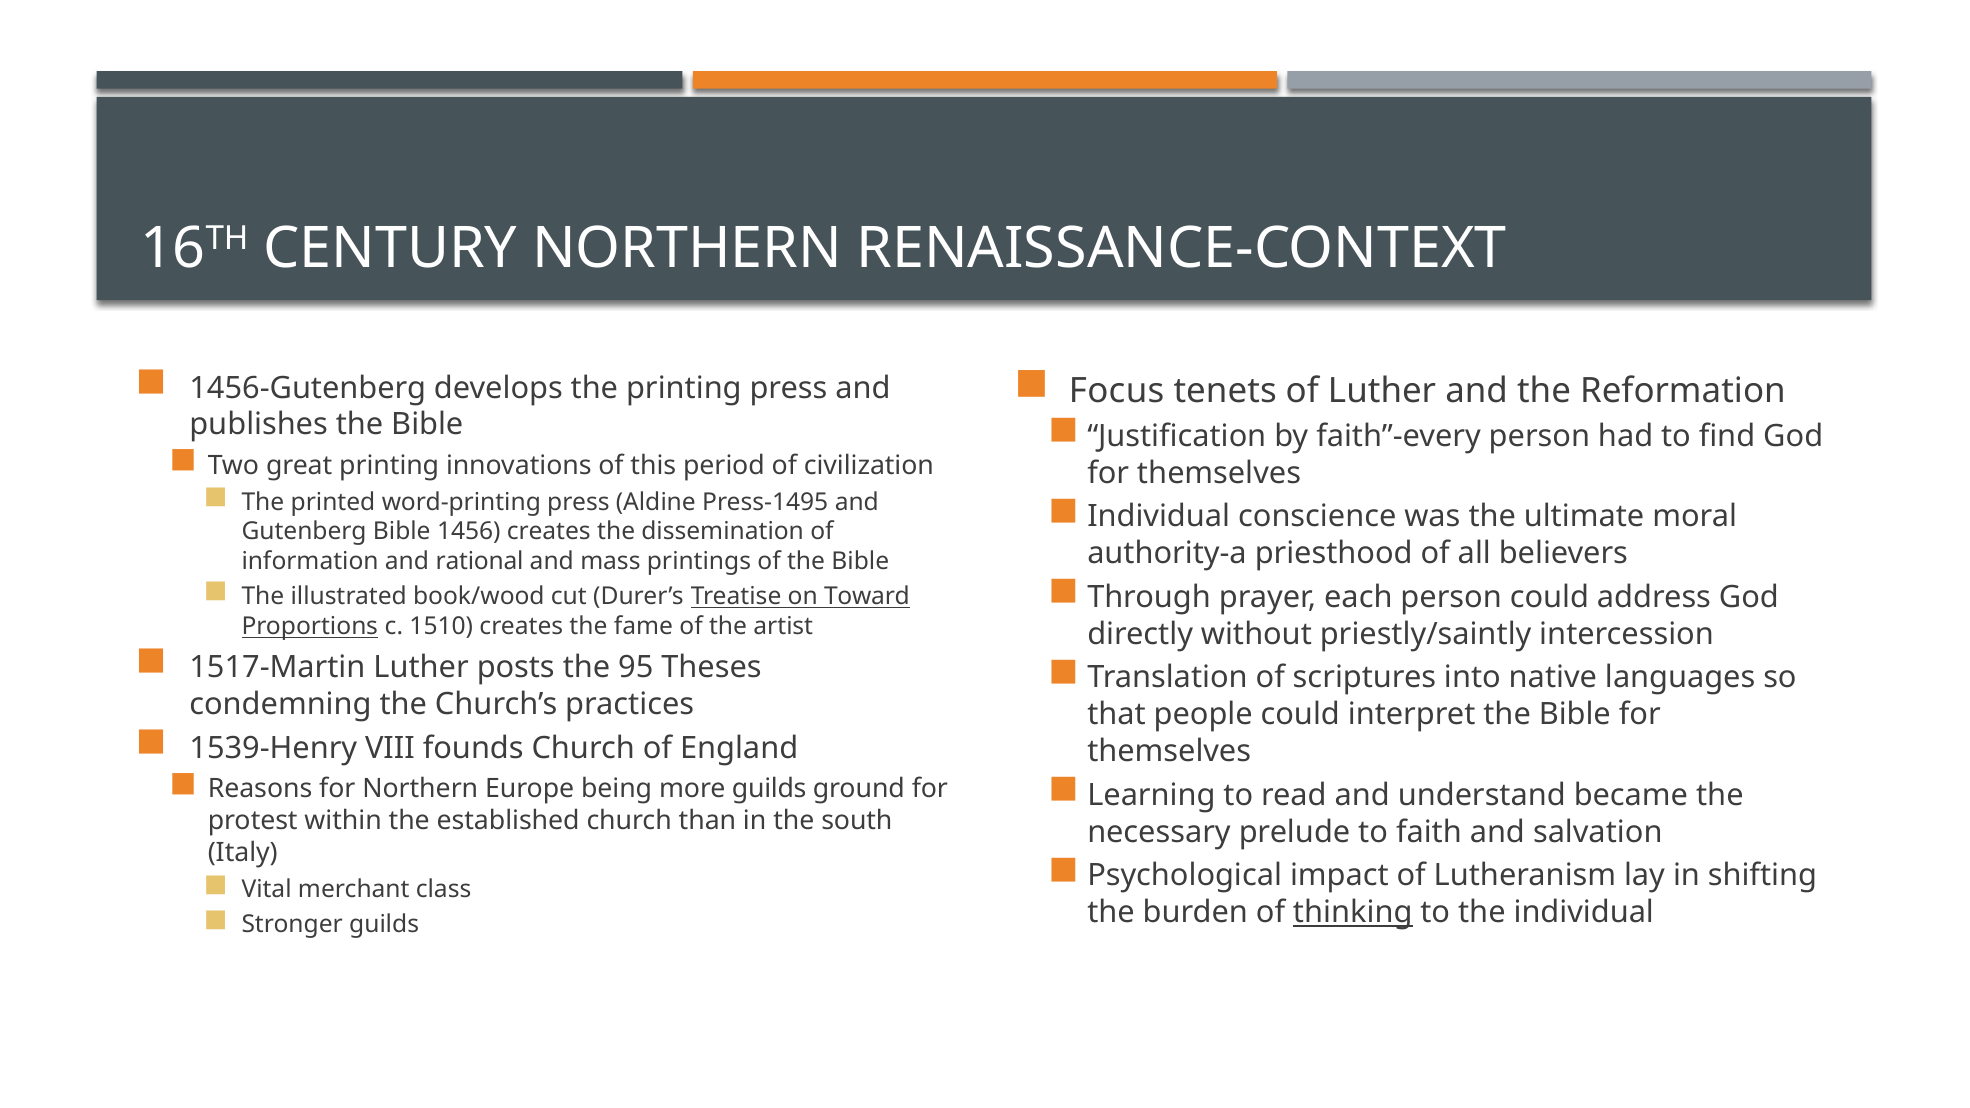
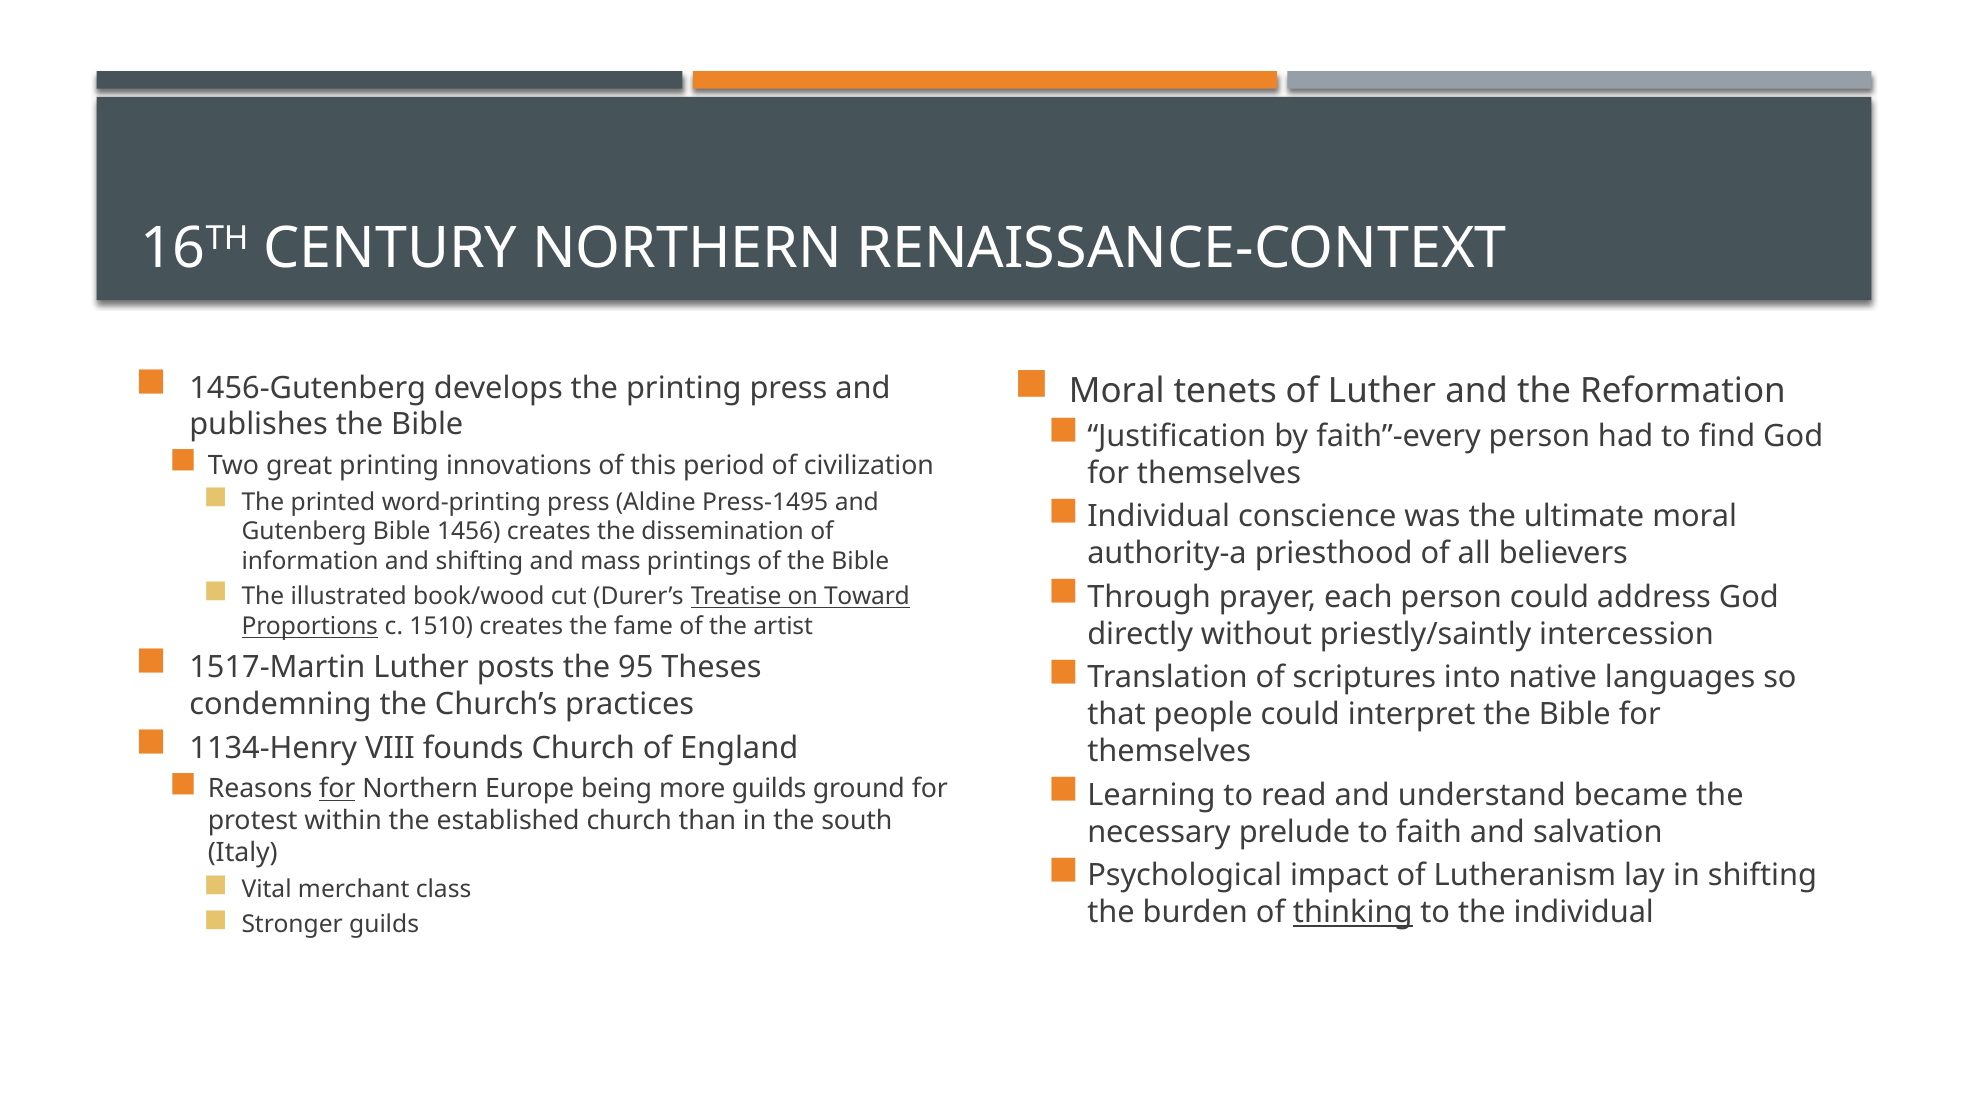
Focus: Focus -> Moral (1117, 391)
and rational: rational -> shifting (479, 561)
1539-Henry: 1539-Henry -> 1134-Henry (273, 748)
for underline: none -> present (337, 789)
